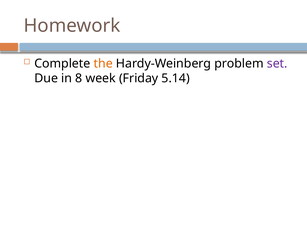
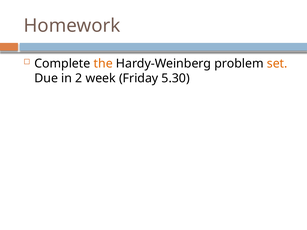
set colour: purple -> orange (277, 64)
8: 8 -> 2 (79, 78)
5.14: 5.14 -> 5.30 (176, 78)
